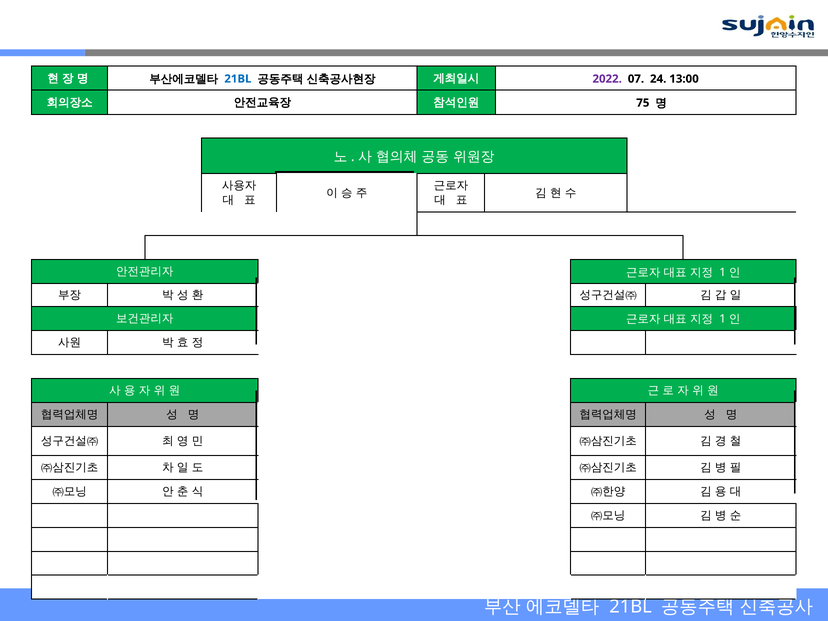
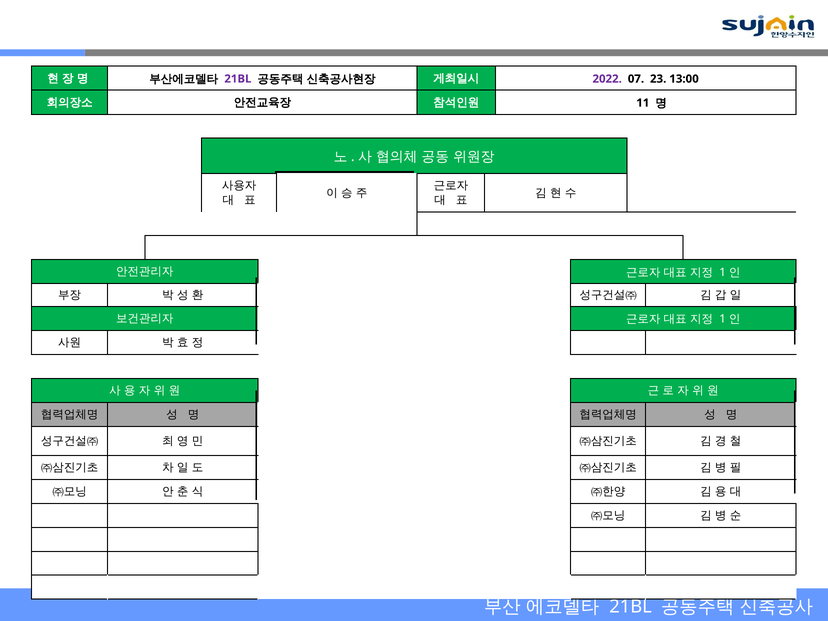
21BL colour: blue -> purple (238, 79)
24: 24 -> 23 (658, 79)
75: 75 -> 11 (643, 103)
